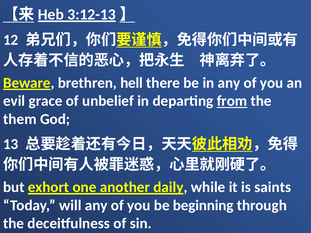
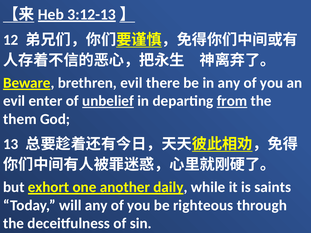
brethren hell: hell -> evil (131, 83)
grace: grace -> enter (46, 101)
unbelief underline: none -> present (108, 101)
beginning: beginning -> righteous (203, 206)
